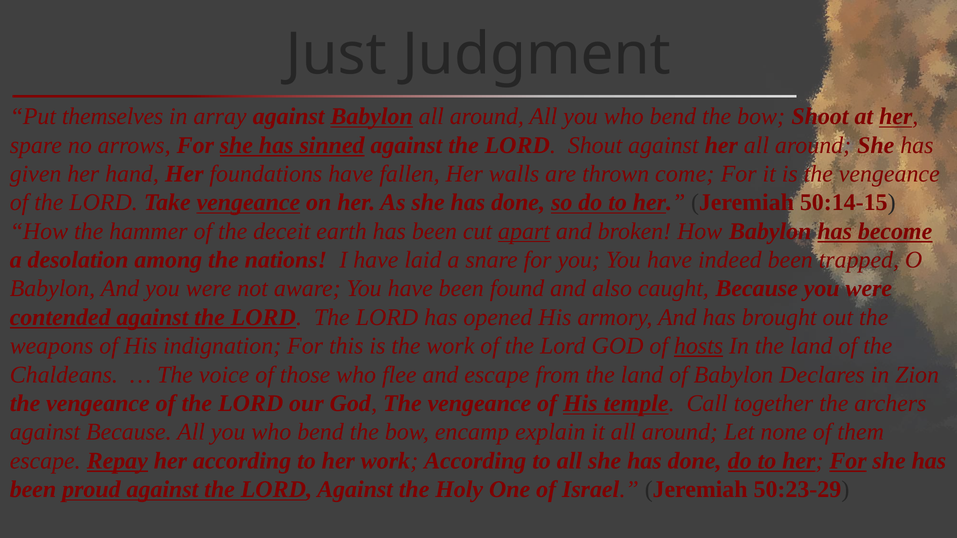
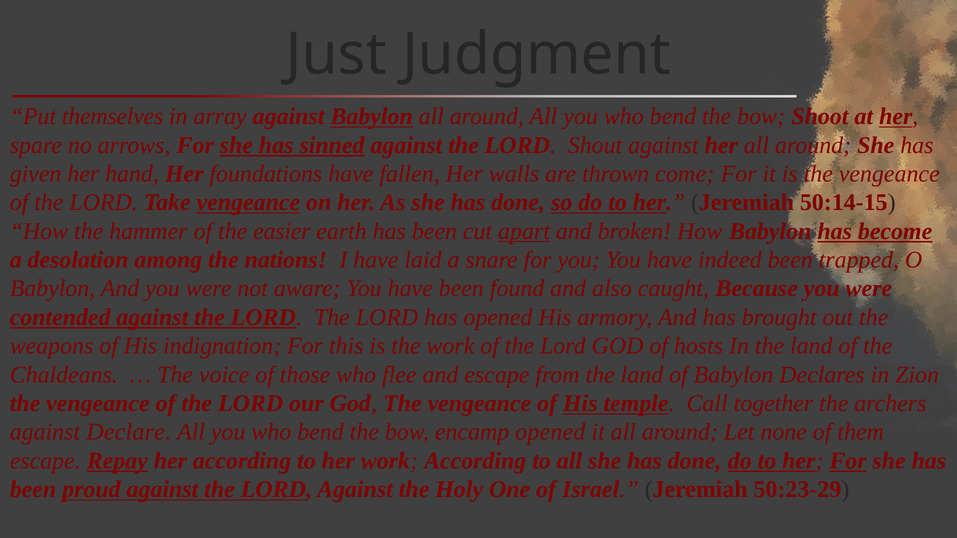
deceit: deceit -> easier (282, 231)
hosts underline: present -> none (699, 346)
against Because: Because -> Declare (129, 432)
encamp explain: explain -> opened (550, 432)
